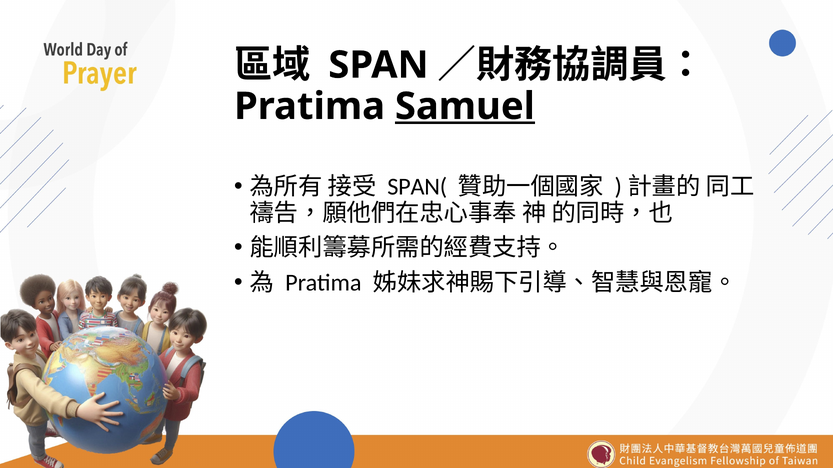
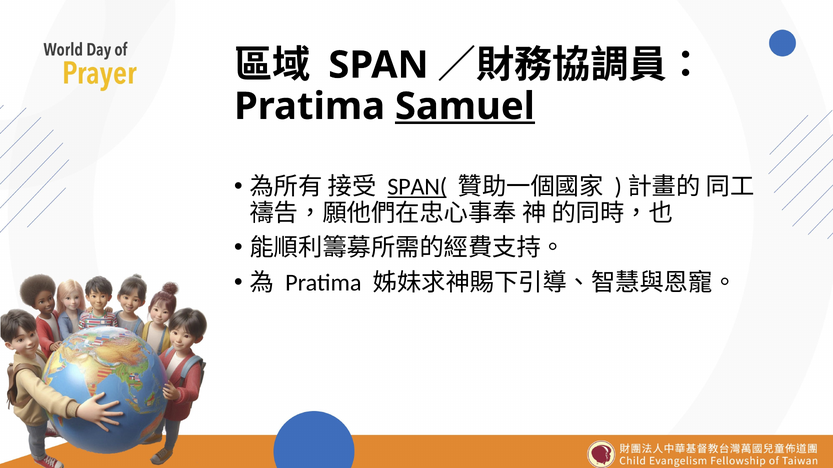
SPAN( underline: none -> present (417, 187)
